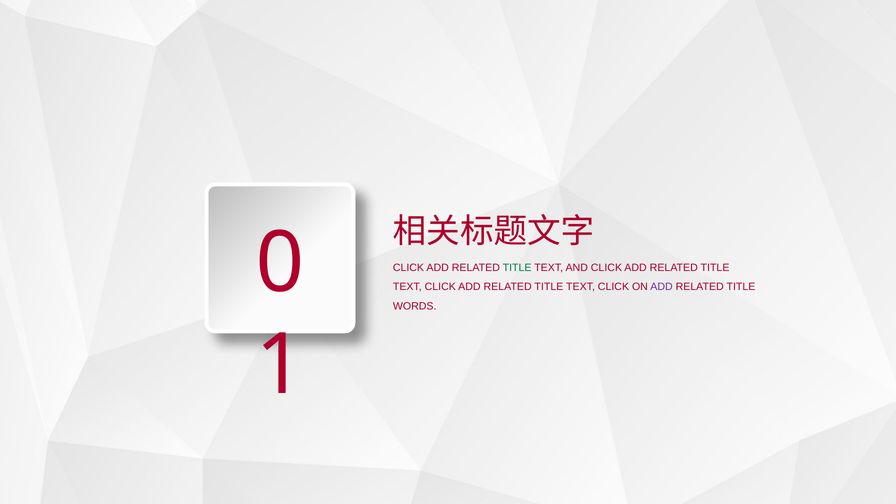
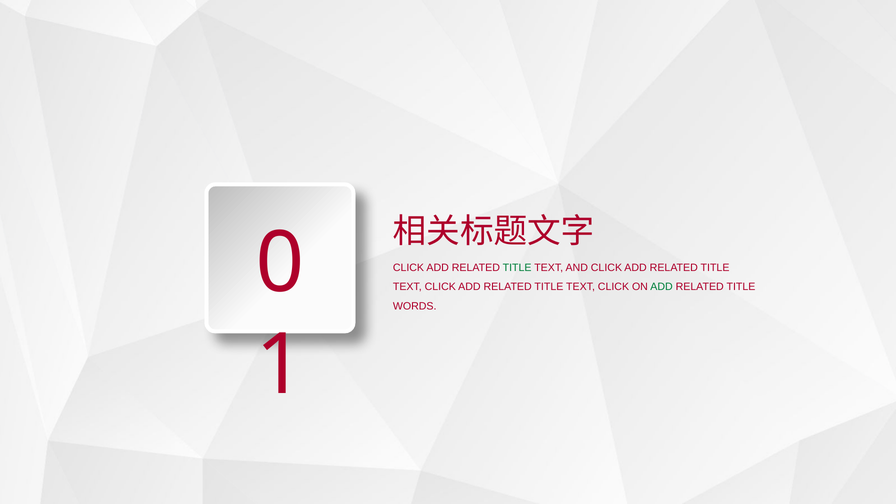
ADD colour: purple -> green (662, 287)
